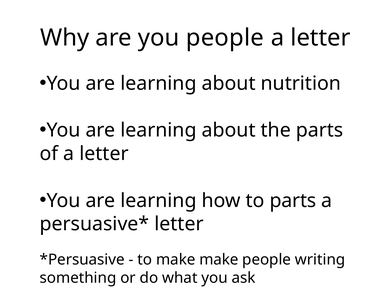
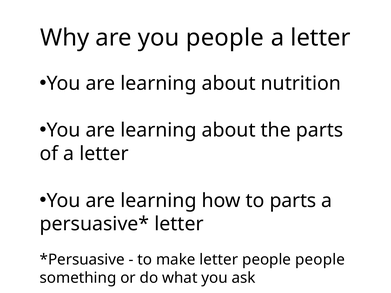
make make: make -> letter (219, 260)
people writing: writing -> people (320, 260)
